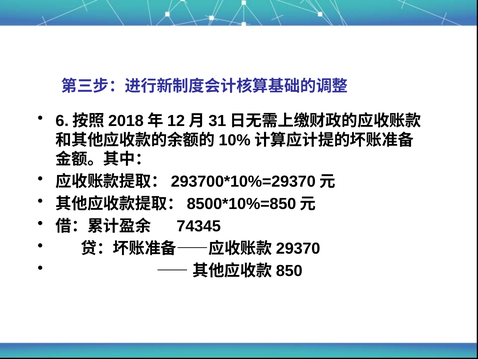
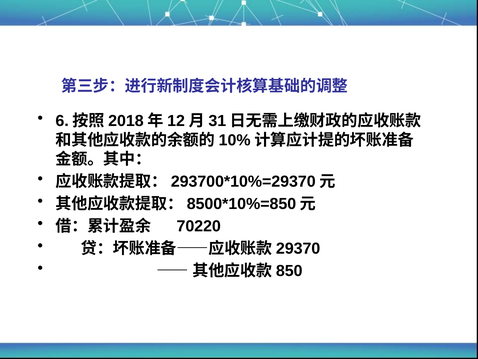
74345: 74345 -> 70220 (199, 226)
